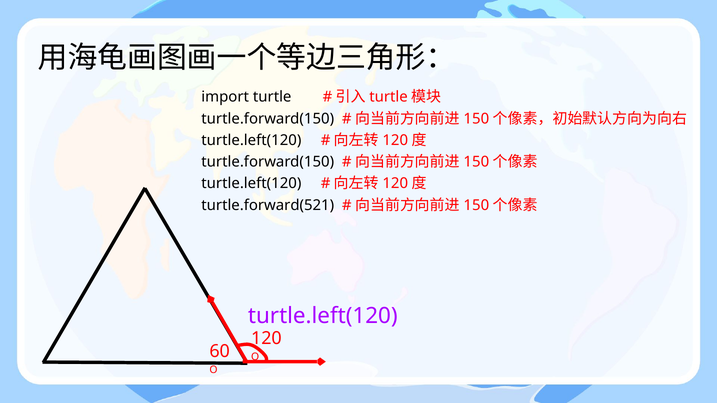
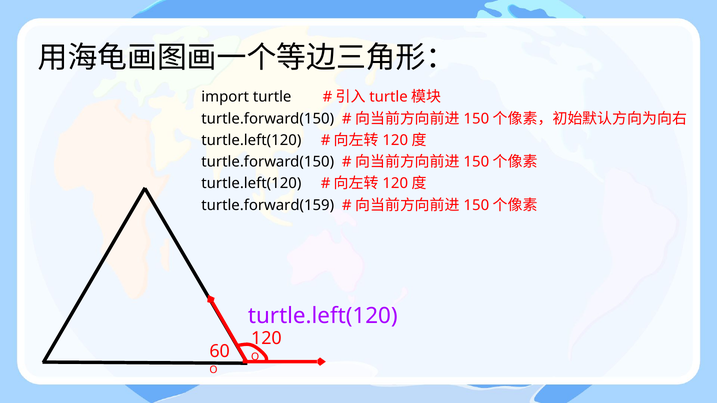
turtle.forward(521: turtle.forward(521 -> turtle.forward(159 (268, 205)
